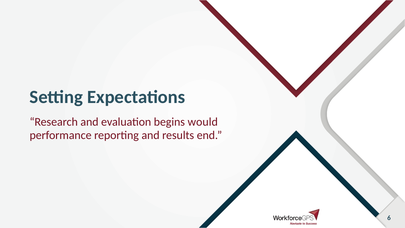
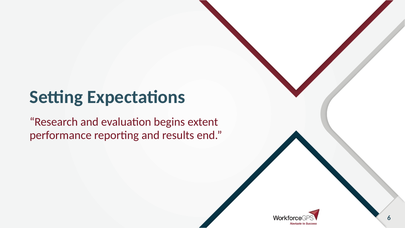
would: would -> extent (203, 122)
